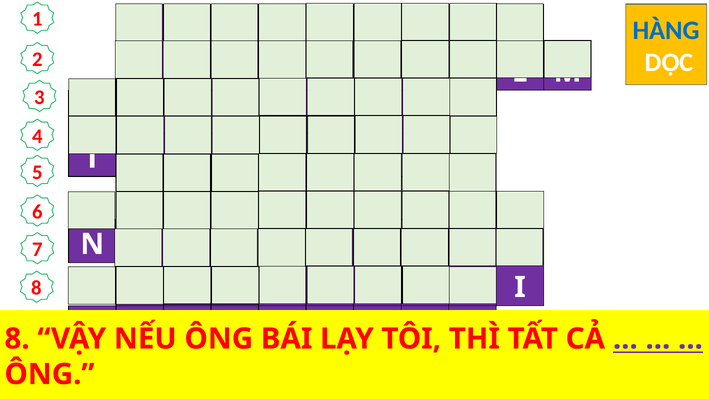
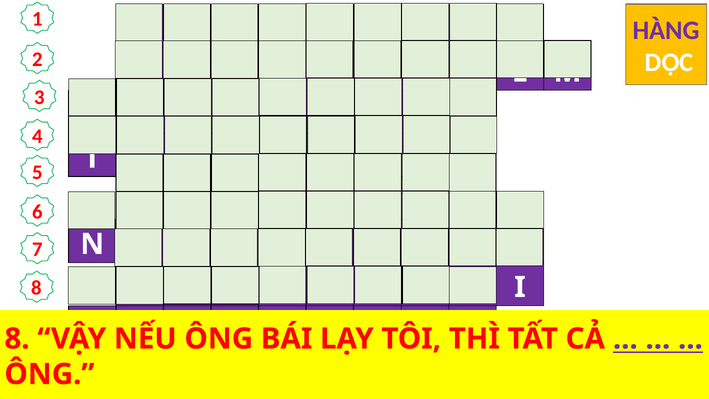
HÀNG colour: blue -> purple (666, 30)
